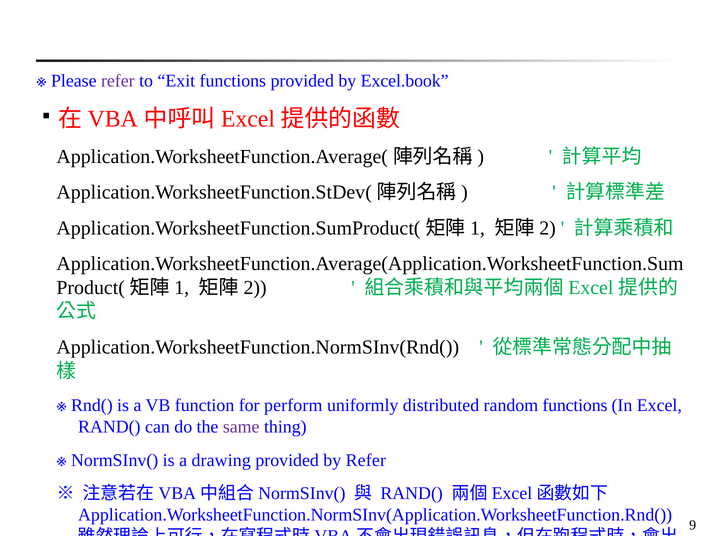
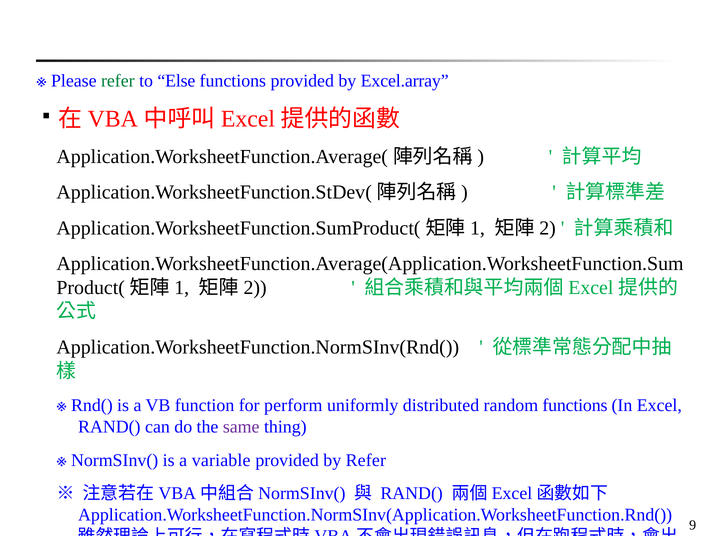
refer colour: purple -> green (118, 81)
Exit: Exit -> Else (176, 81)
Excel.book: Excel.book -> Excel.array (405, 81)
drawing: drawing -> variable (221, 460)
